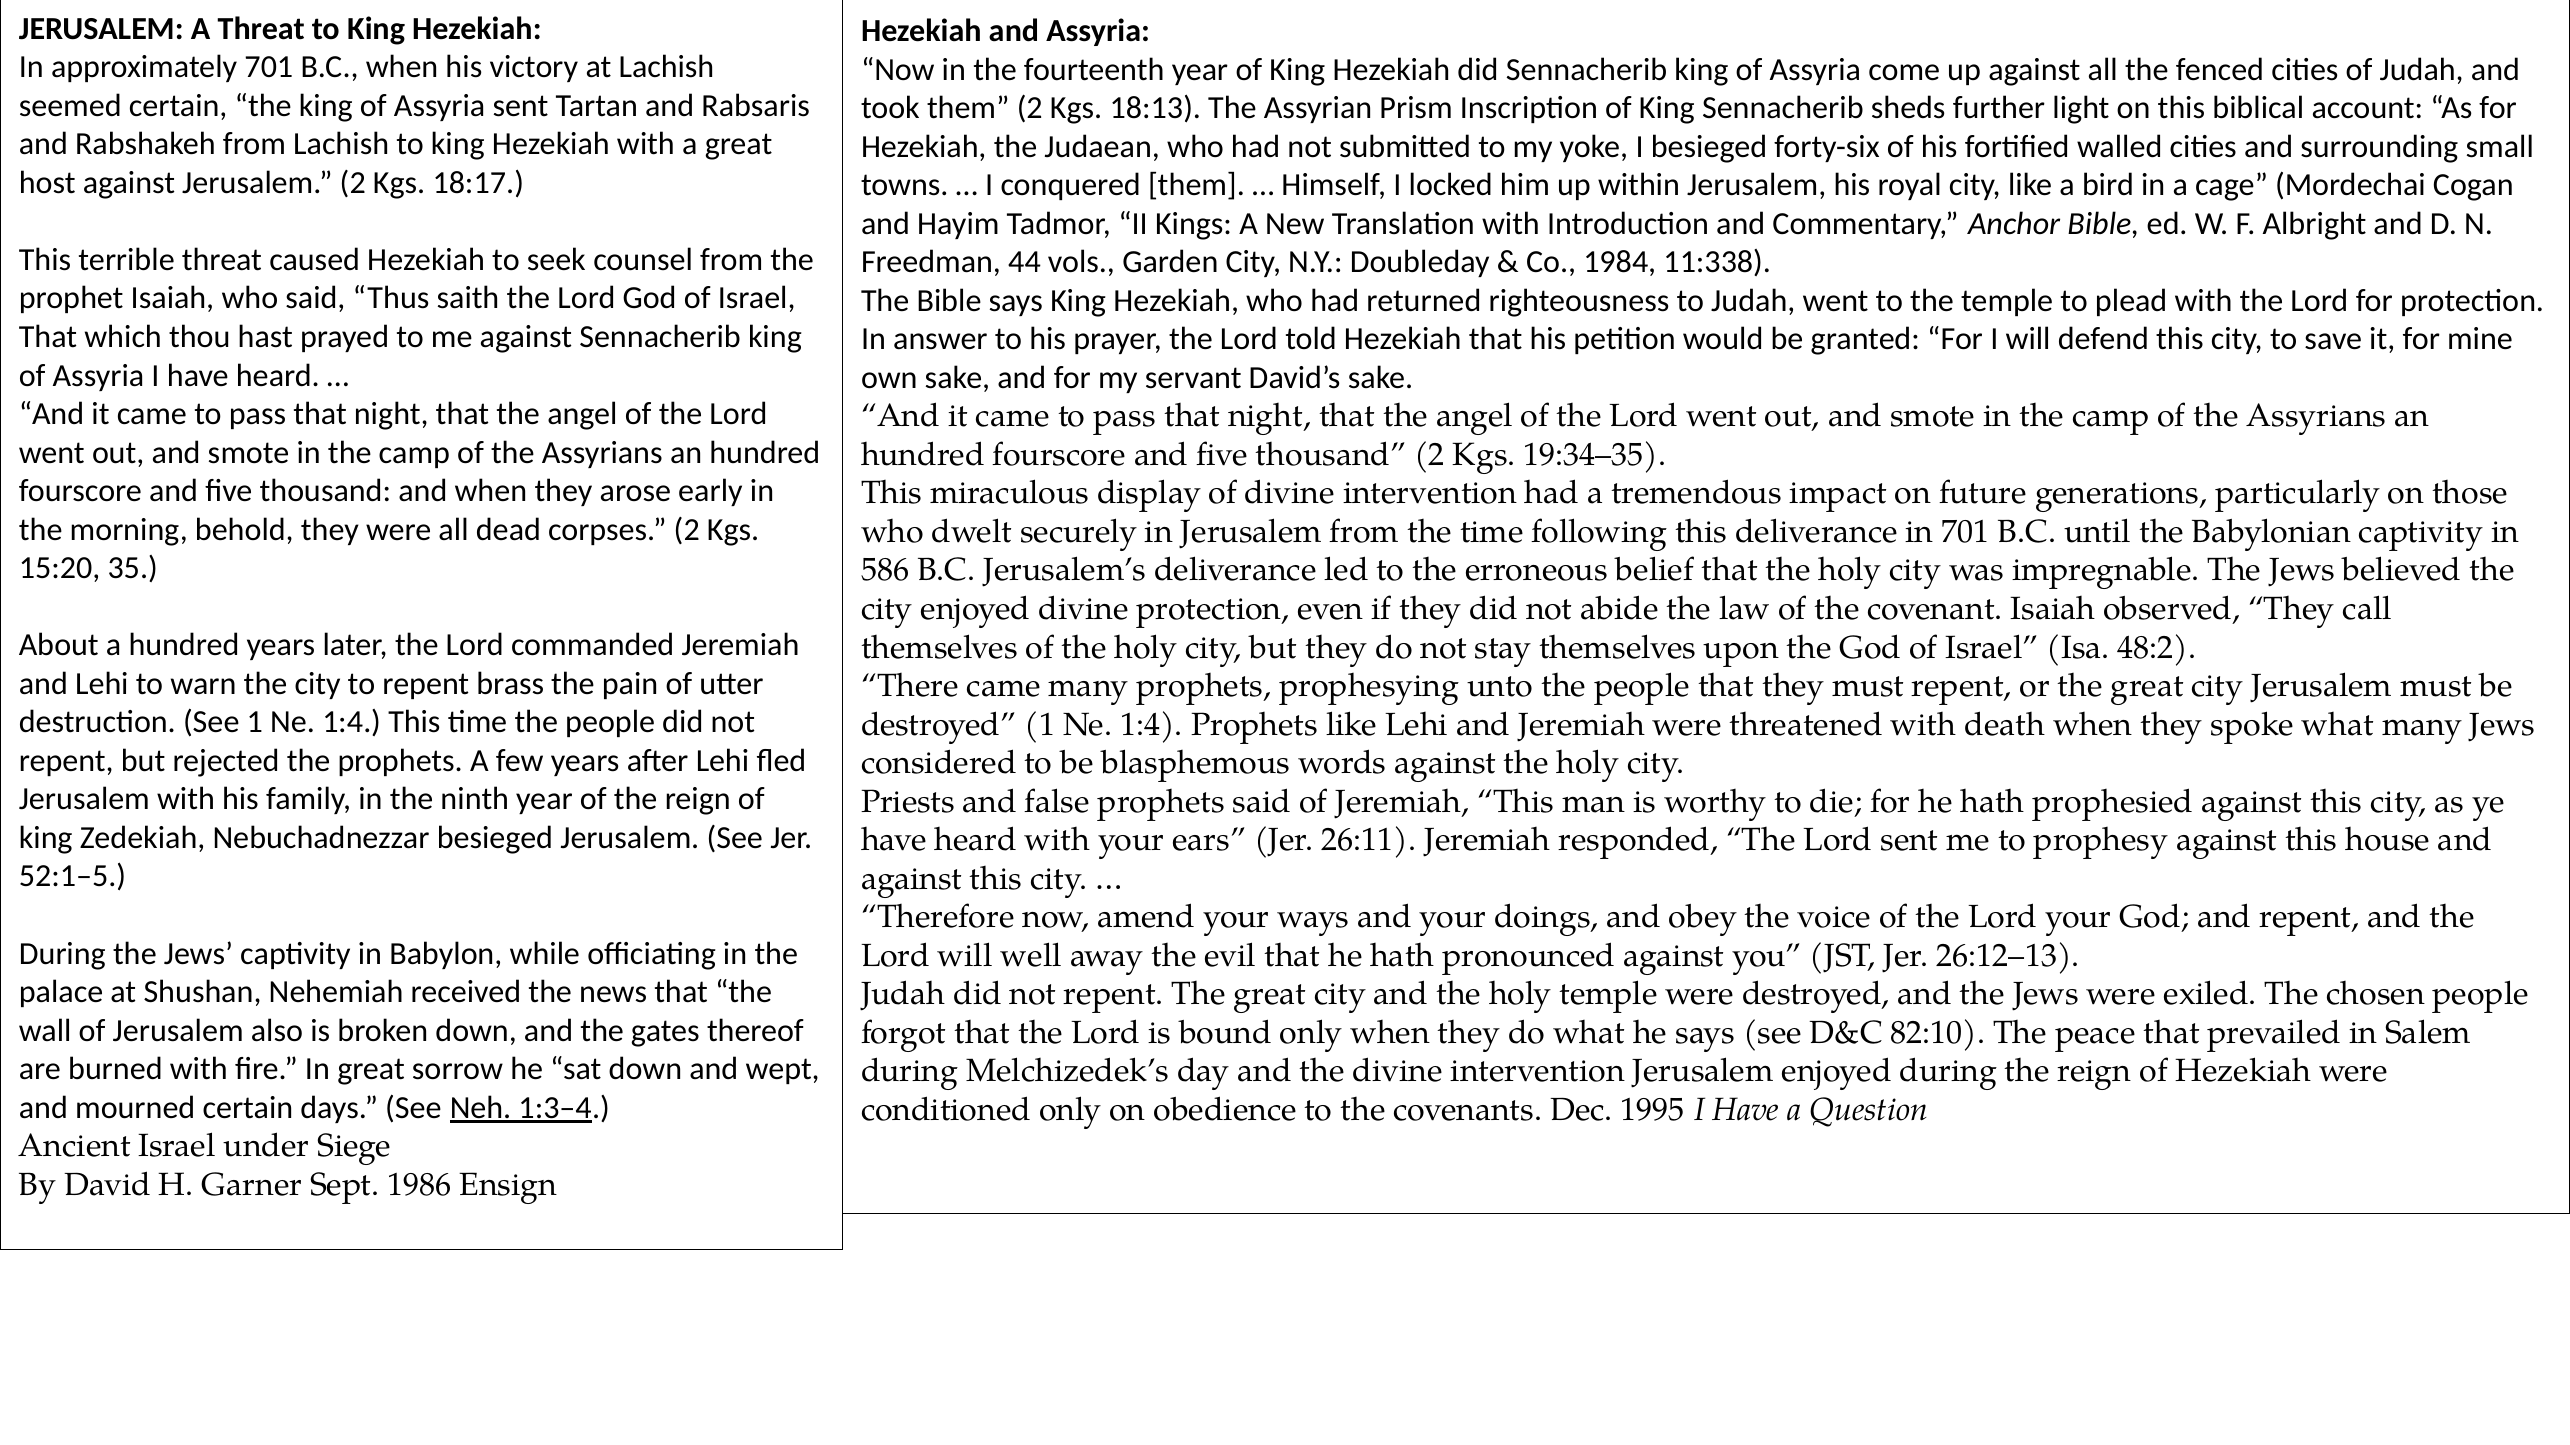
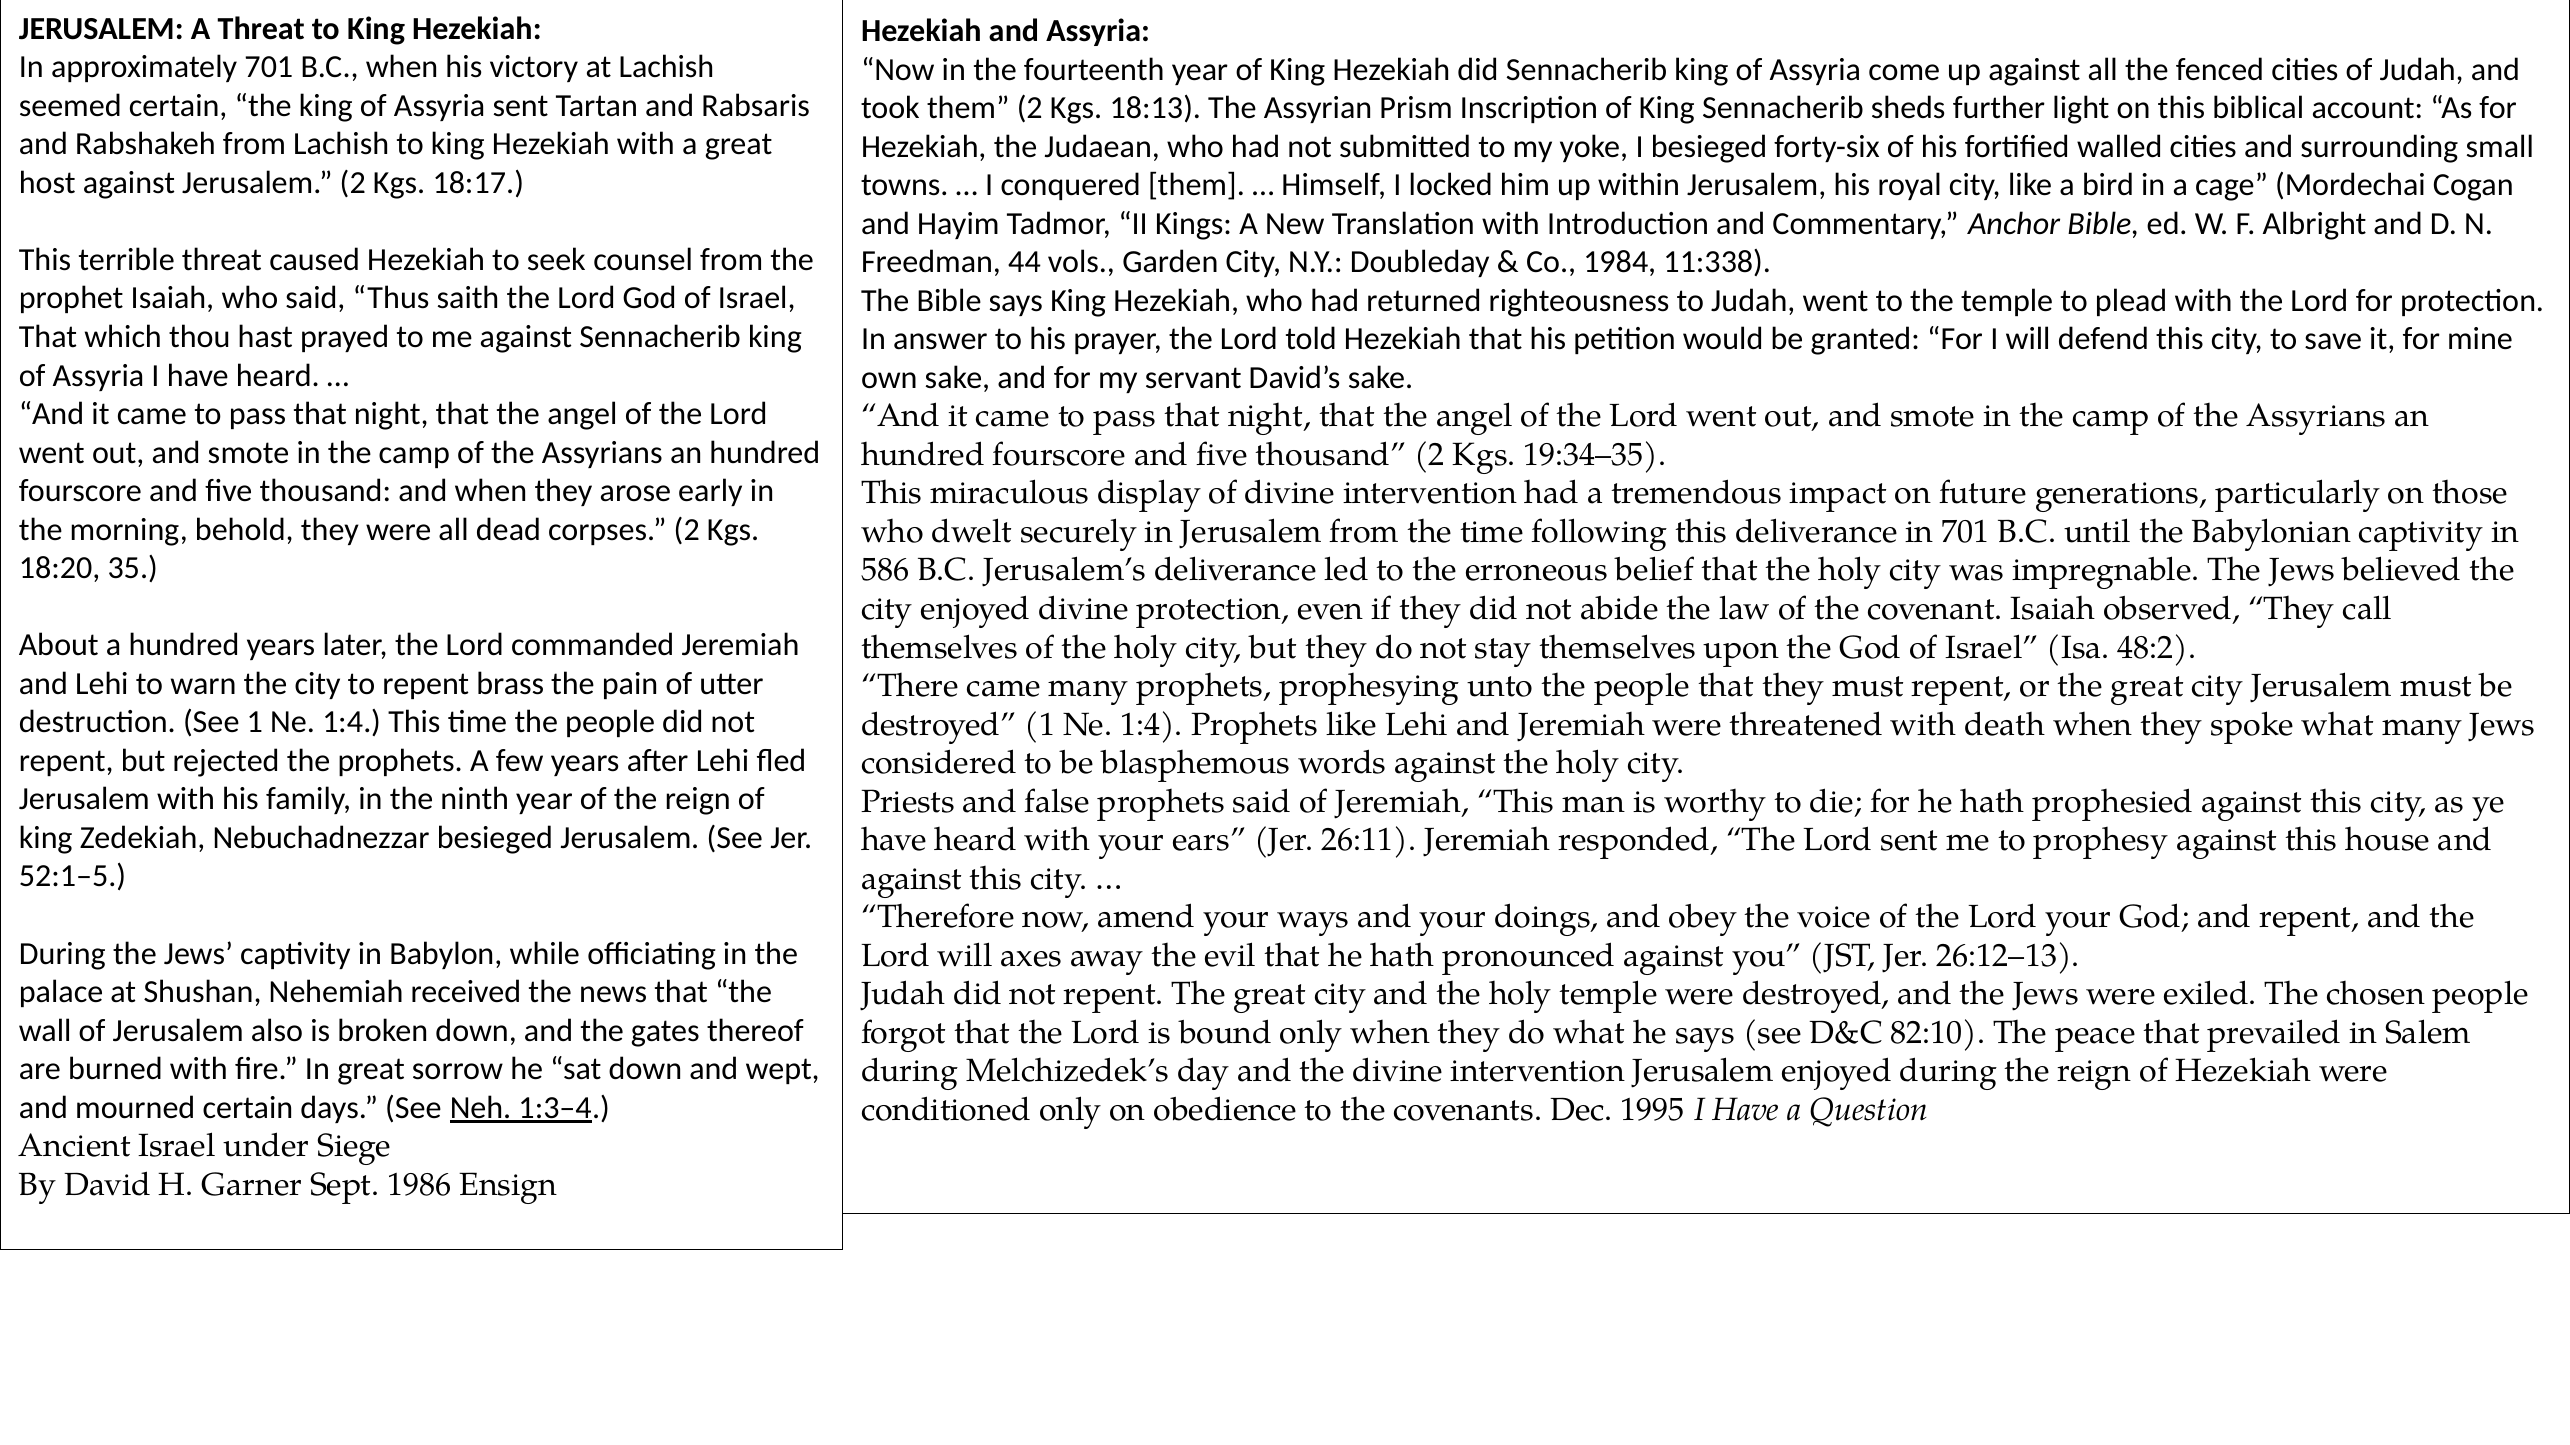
15:20: 15:20 -> 18:20 (60, 568)
well: well -> axes (1031, 956)
